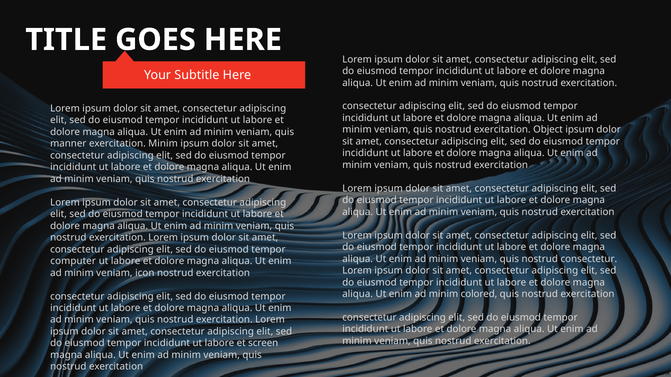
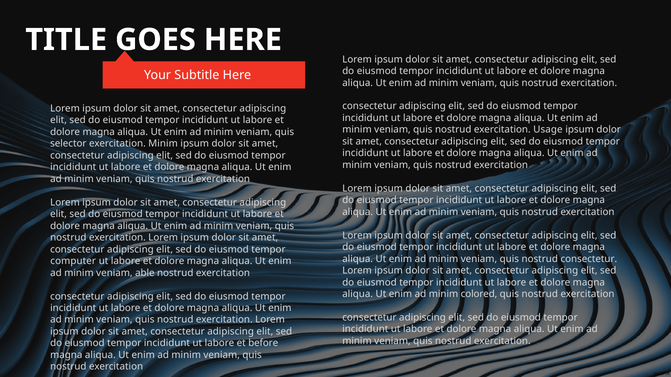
Object: Object -> Usage (548, 130)
manner: manner -> selector (68, 144)
icon: icon -> able (145, 273)
screen: screen -> before (263, 344)
